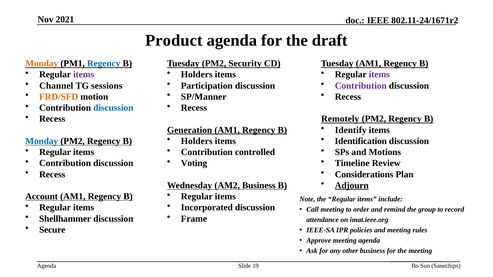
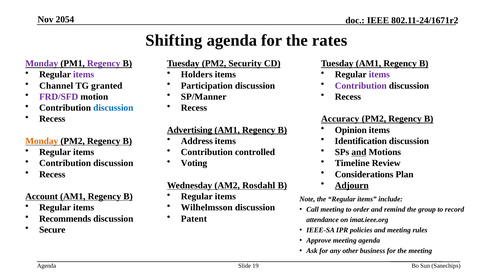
2021: 2021 -> 2054 (65, 20)
Product: Product -> Shifting (174, 41)
draft: draft -> rates (330, 41)
Monday colour: orange -> purple (42, 64)
Regency colour: blue -> purple (104, 64)
sessions: sessions -> granted (107, 86)
FRD/SFD colour: orange -> purple (59, 97)
Remotely: Remotely -> Accuracy (340, 119)
Identify: Identify -> Opinion (351, 130)
Generation: Generation -> Advertising (190, 130)
Holders: Holders -> Address (197, 141)
Monday colour: blue -> orange (42, 141)
and underline: none -> present (359, 152)
AM2 Business: Business -> Rosdahl (259, 186)
Incorporated: Incorporated -> Wilhelmsson (207, 208)
Shellhammer: Shellhammer -> Recommends (65, 219)
Frame: Frame -> Patent (194, 219)
